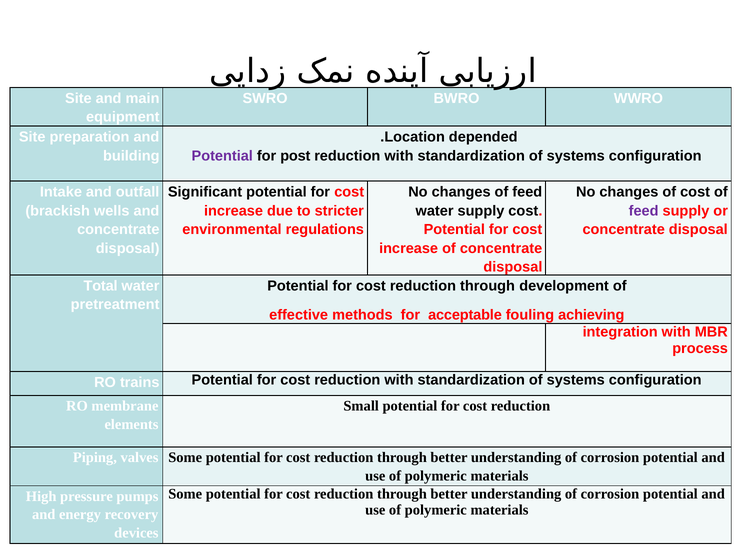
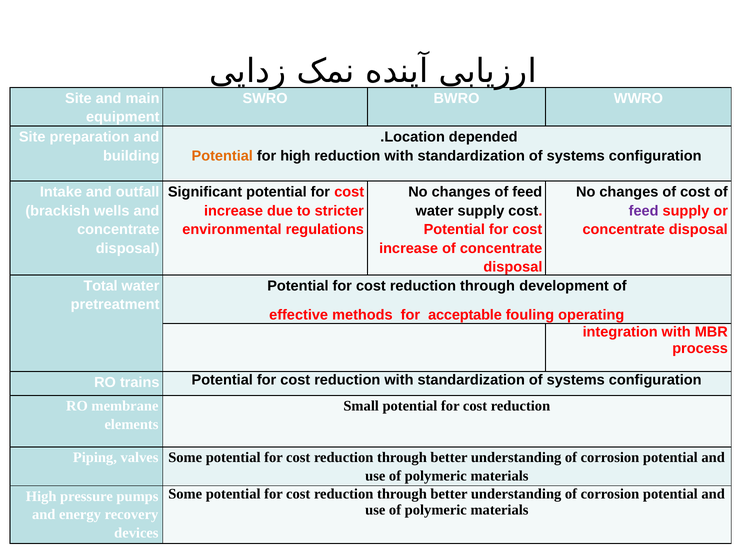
Potential colour: purple -> orange (222, 156)
for post: post -> high (295, 156)
achieving: achieving -> operating (591, 315)
